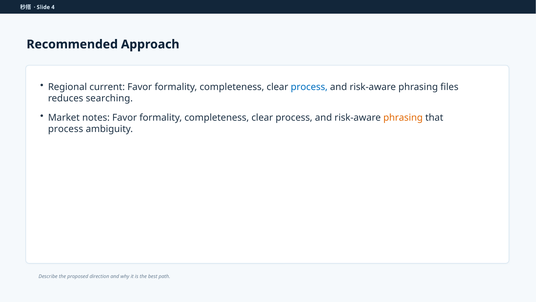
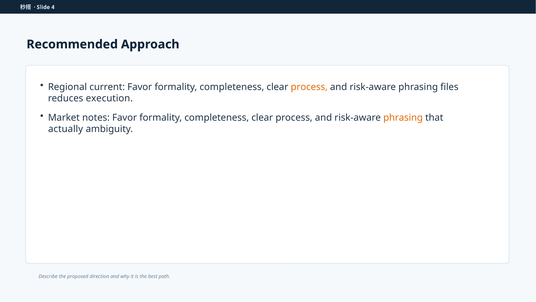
process colour: blue -> orange (309, 87)
searching: searching -> execution (109, 98)
process: process -> actually (66, 129)
